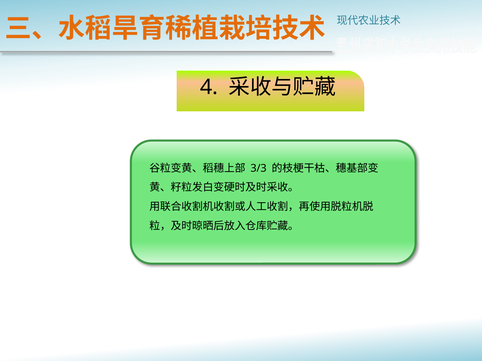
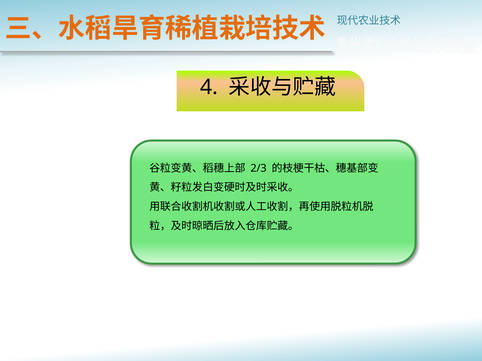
3/3: 3/3 -> 2/3 (259, 168)
